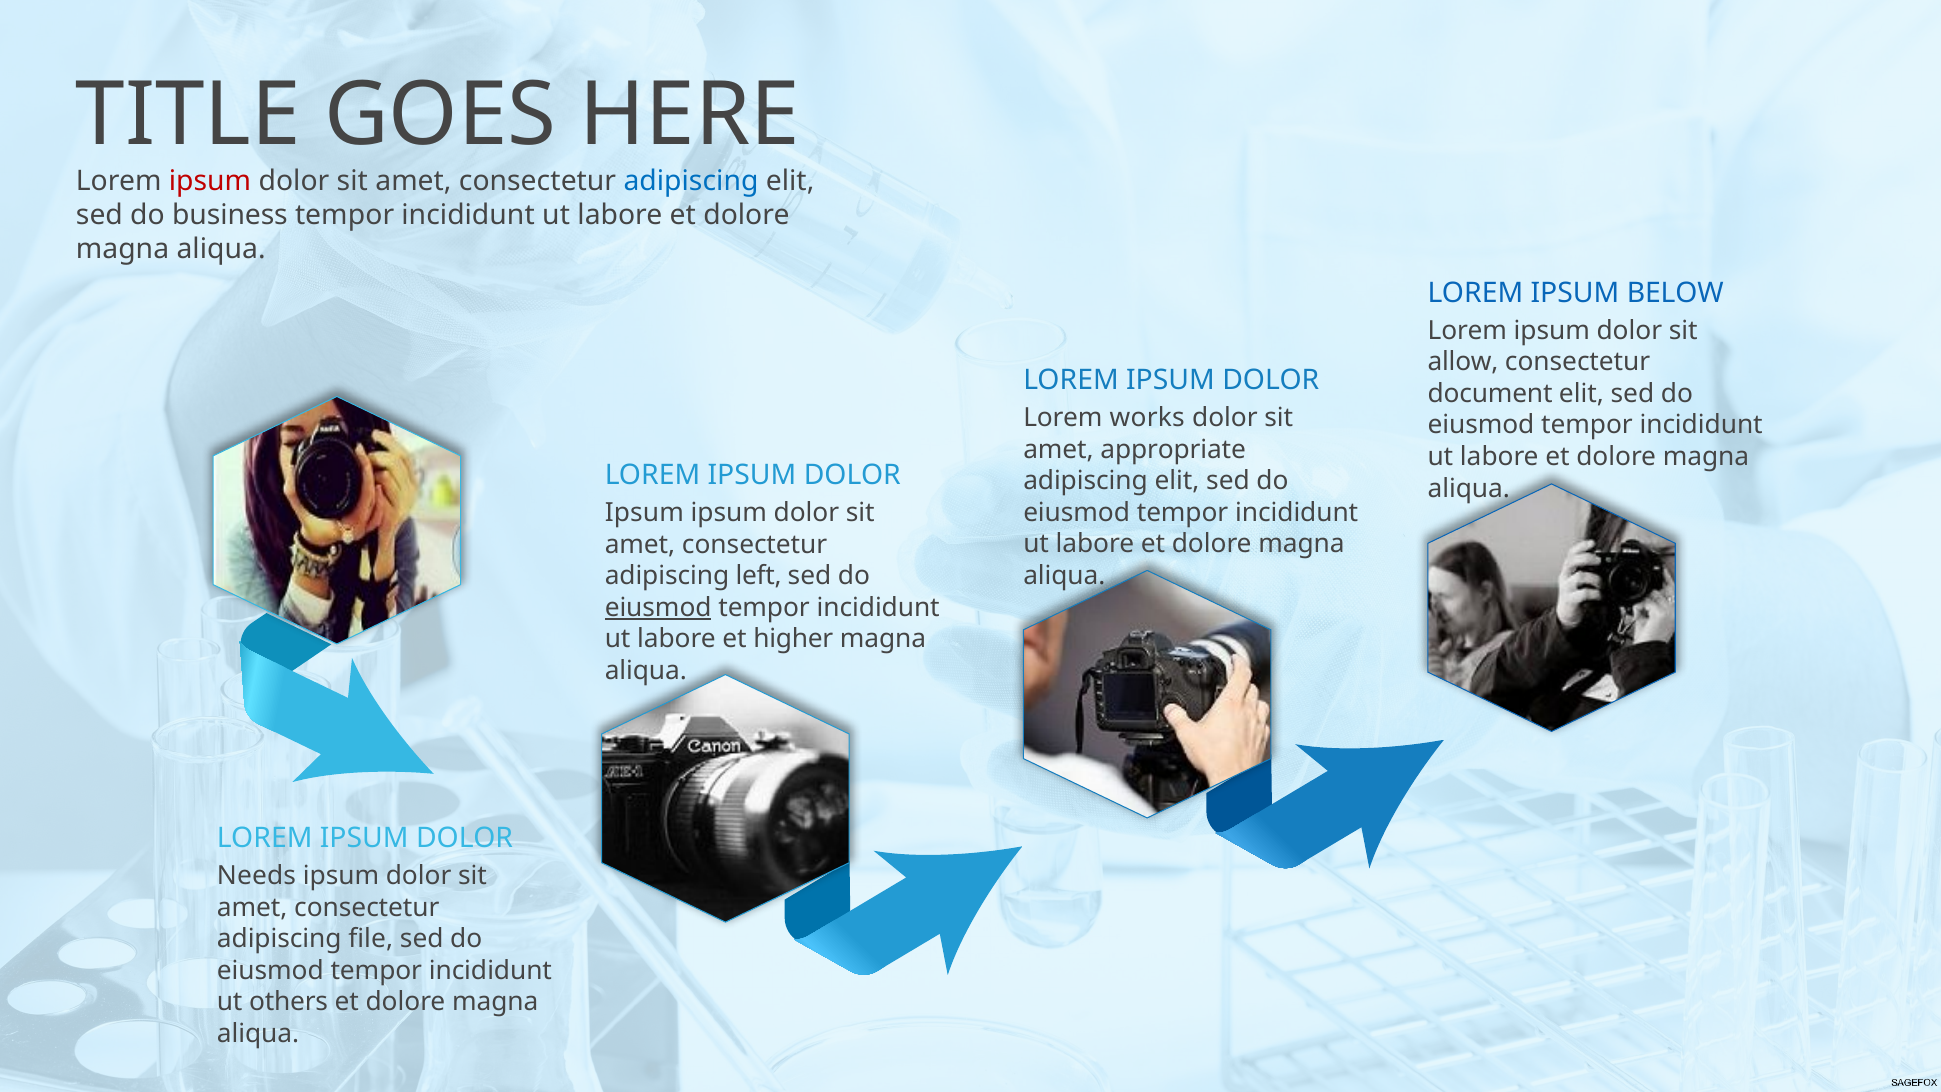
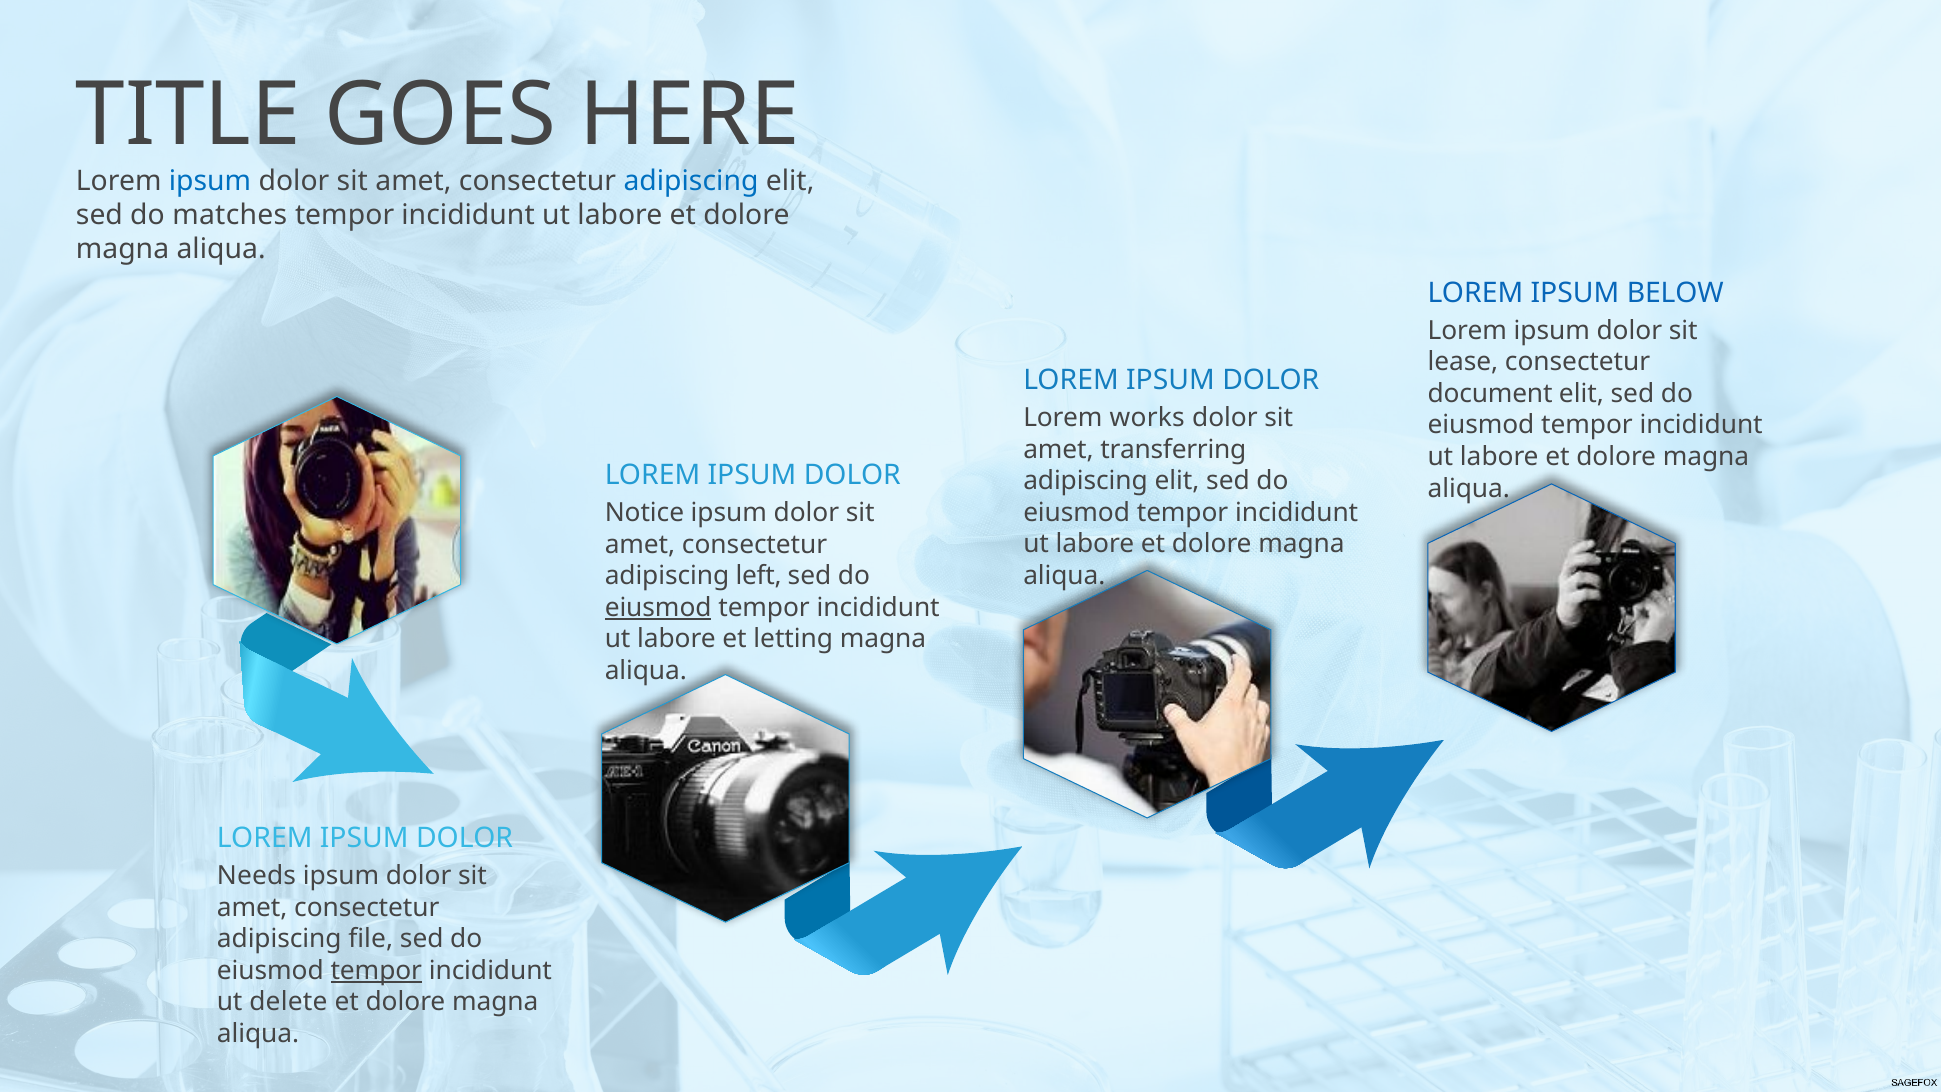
ipsum colour: red -> blue (210, 181)
business: business -> matches (230, 215)
allow: allow -> lease (1463, 362)
appropriate: appropriate -> transferring (1173, 449)
Ipsum: Ipsum -> Notice (644, 513)
higher: higher -> letting (793, 639)
tempor underline: none -> present (376, 970)
others: others -> delete (288, 1002)
